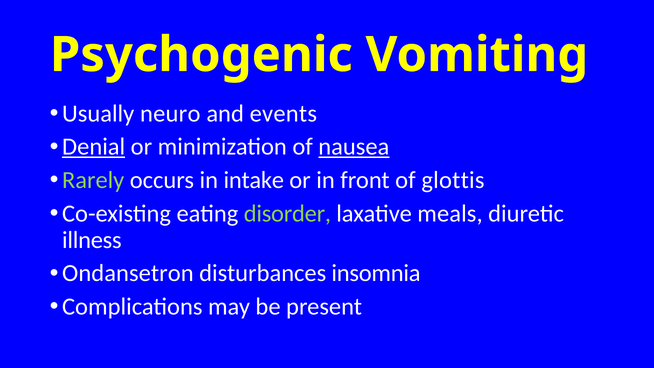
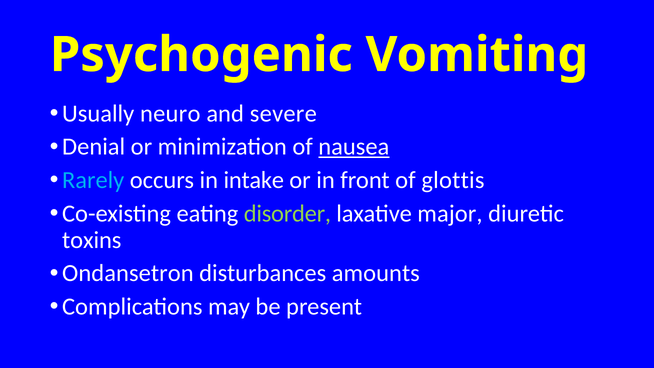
events: events -> severe (283, 113)
Denial underline: present -> none (94, 147)
Rarely colour: light green -> light blue (93, 180)
meals: meals -> major (450, 213)
illness: illness -> toxins (92, 240)
insomnia: insomnia -> amounts (376, 273)
